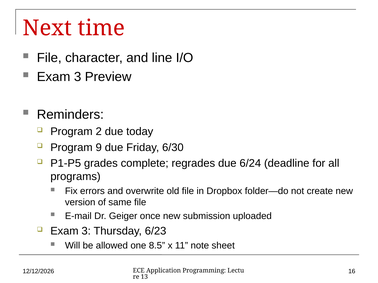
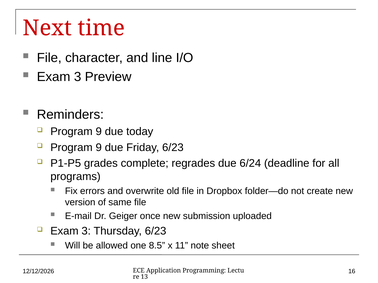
2: 2 -> 9 (99, 132)
Friday 6/30: 6/30 -> 6/23 (173, 148)
